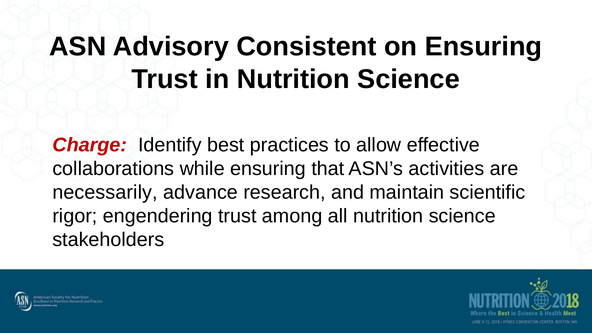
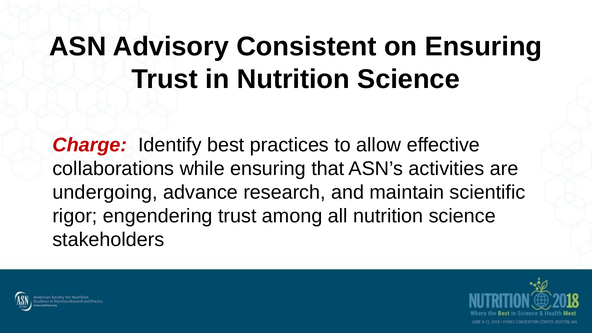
necessarily: necessarily -> undergoing (105, 192)
